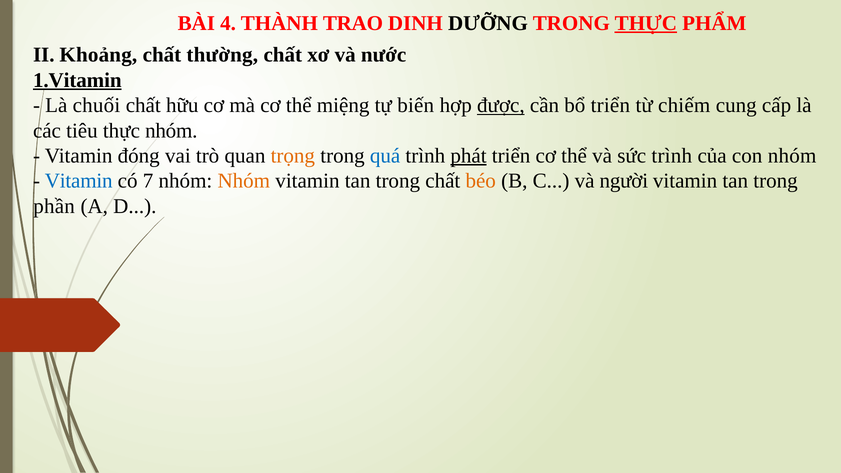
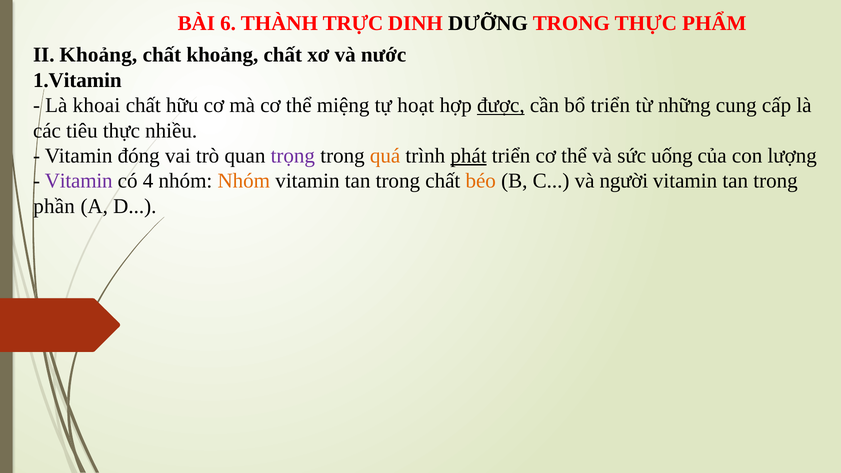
4: 4 -> 6 (228, 23)
TRAO: TRAO -> TRỰC (353, 23)
THỰC underline: present -> none (646, 23)
chất thường: thường -> khoảng (222, 55)
1.Vitamin underline: present -> none (77, 80)
chuối: chuối -> khoai (96, 105)
biến: biến -> hoạt (416, 105)
chiếm: chiếm -> những (684, 105)
thực nhóm: nhóm -> nhiều (171, 131)
trọng colour: orange -> purple (293, 156)
quá colour: blue -> orange (385, 156)
sức trình: trình -> uống (672, 156)
con nhóm: nhóm -> lượng (792, 156)
Vitamin colour: blue -> purple (79, 181)
7: 7 -> 4 (148, 181)
